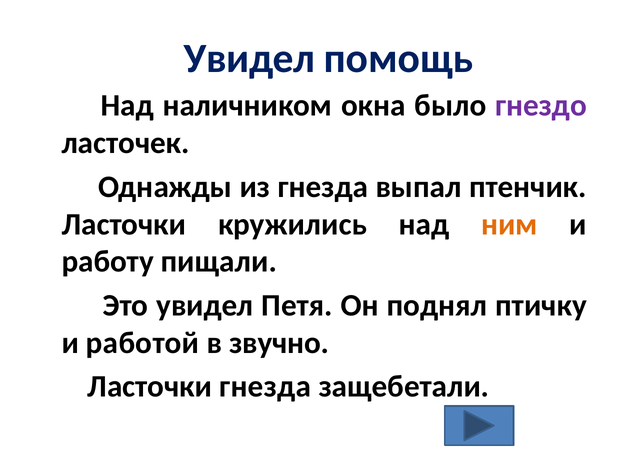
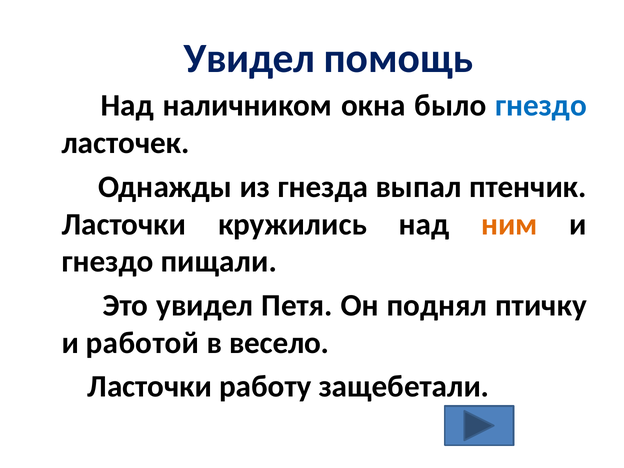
гнездо colour: purple -> blue (541, 106)
работу: работу -> гнездо (108, 262)
звучно: звучно -> весело (279, 343)
Ласточки гнезда: гнезда -> работу (265, 386)
